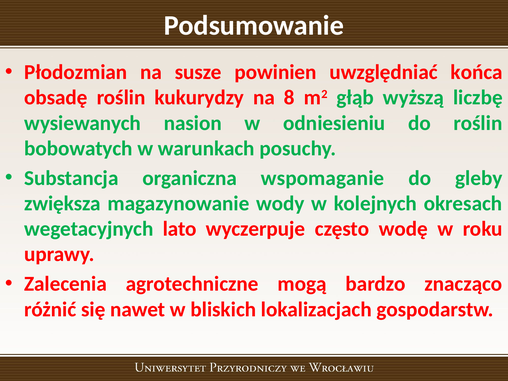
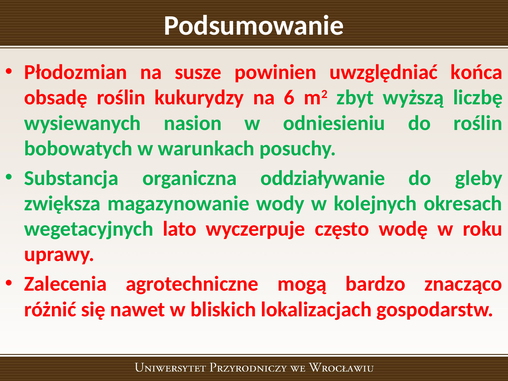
8: 8 -> 6 (289, 98)
głąb: głąb -> zbyt (355, 98)
wspomaganie: wspomaganie -> oddziaływanie (323, 178)
